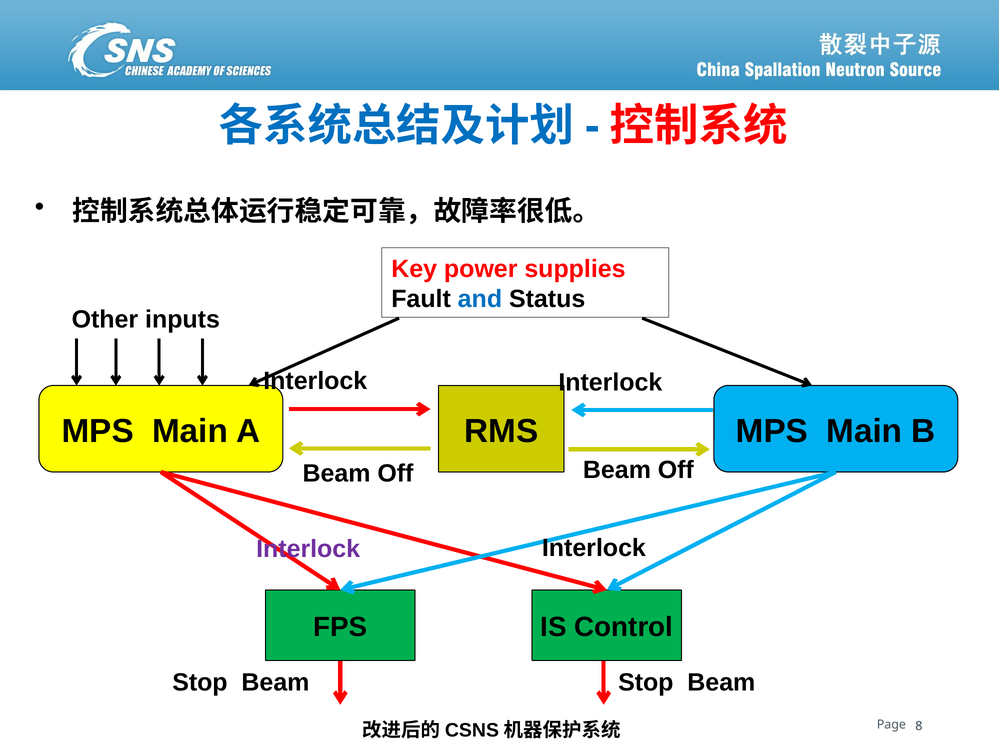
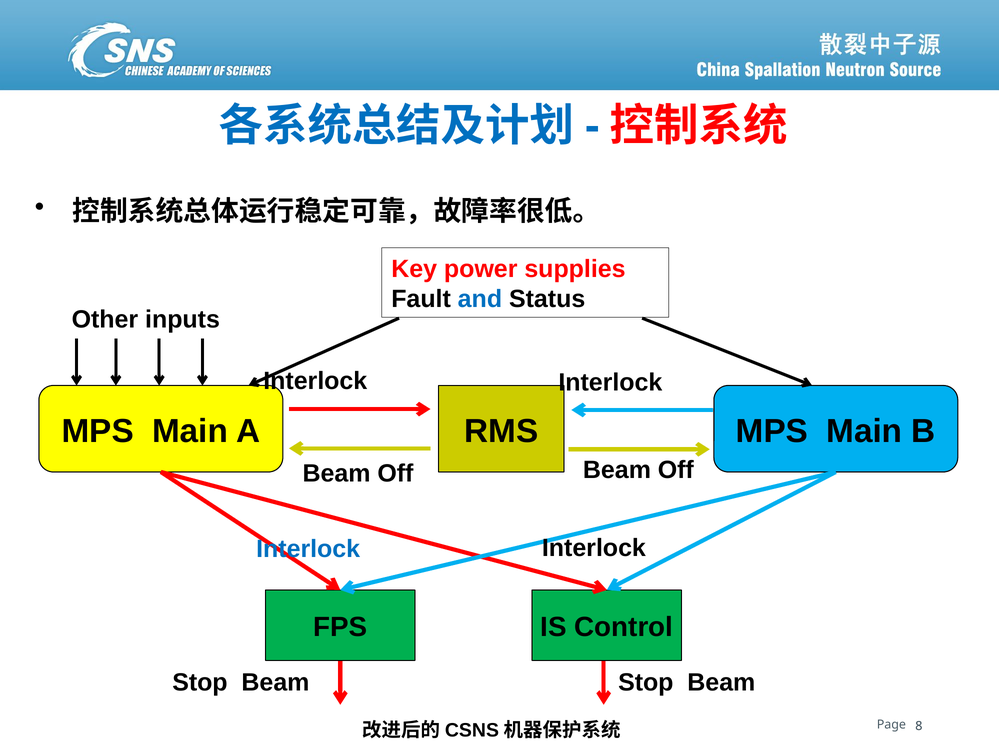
Interlock colour: purple -> blue (308, 549)
